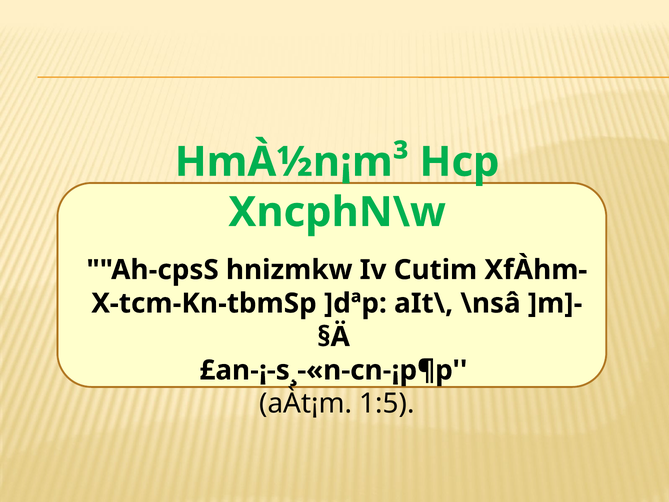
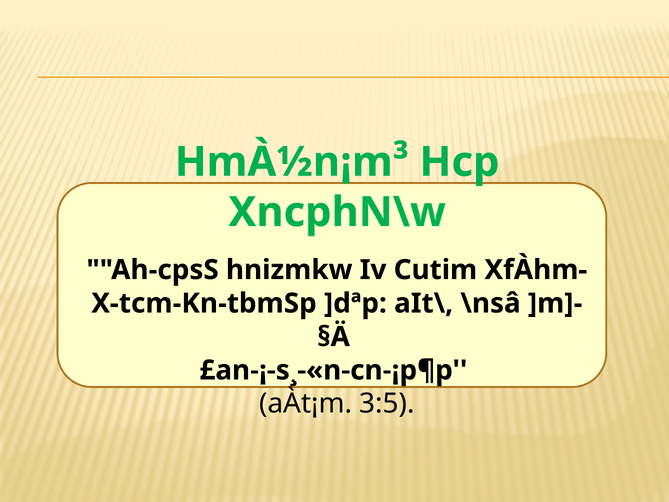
1:5: 1:5 -> 3:5 (387, 404)
